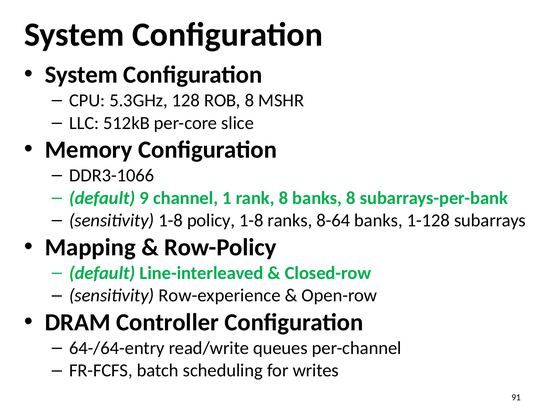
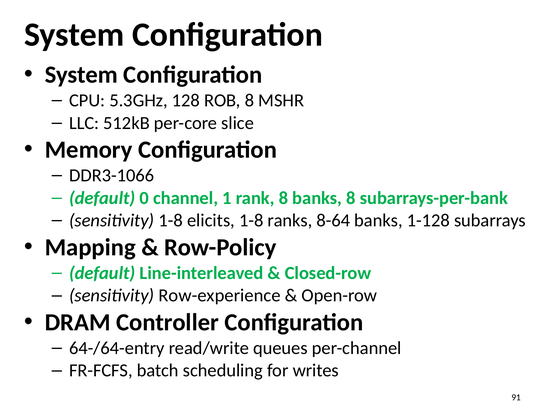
9: 9 -> 0 (144, 198)
policy: policy -> elicits (211, 221)
